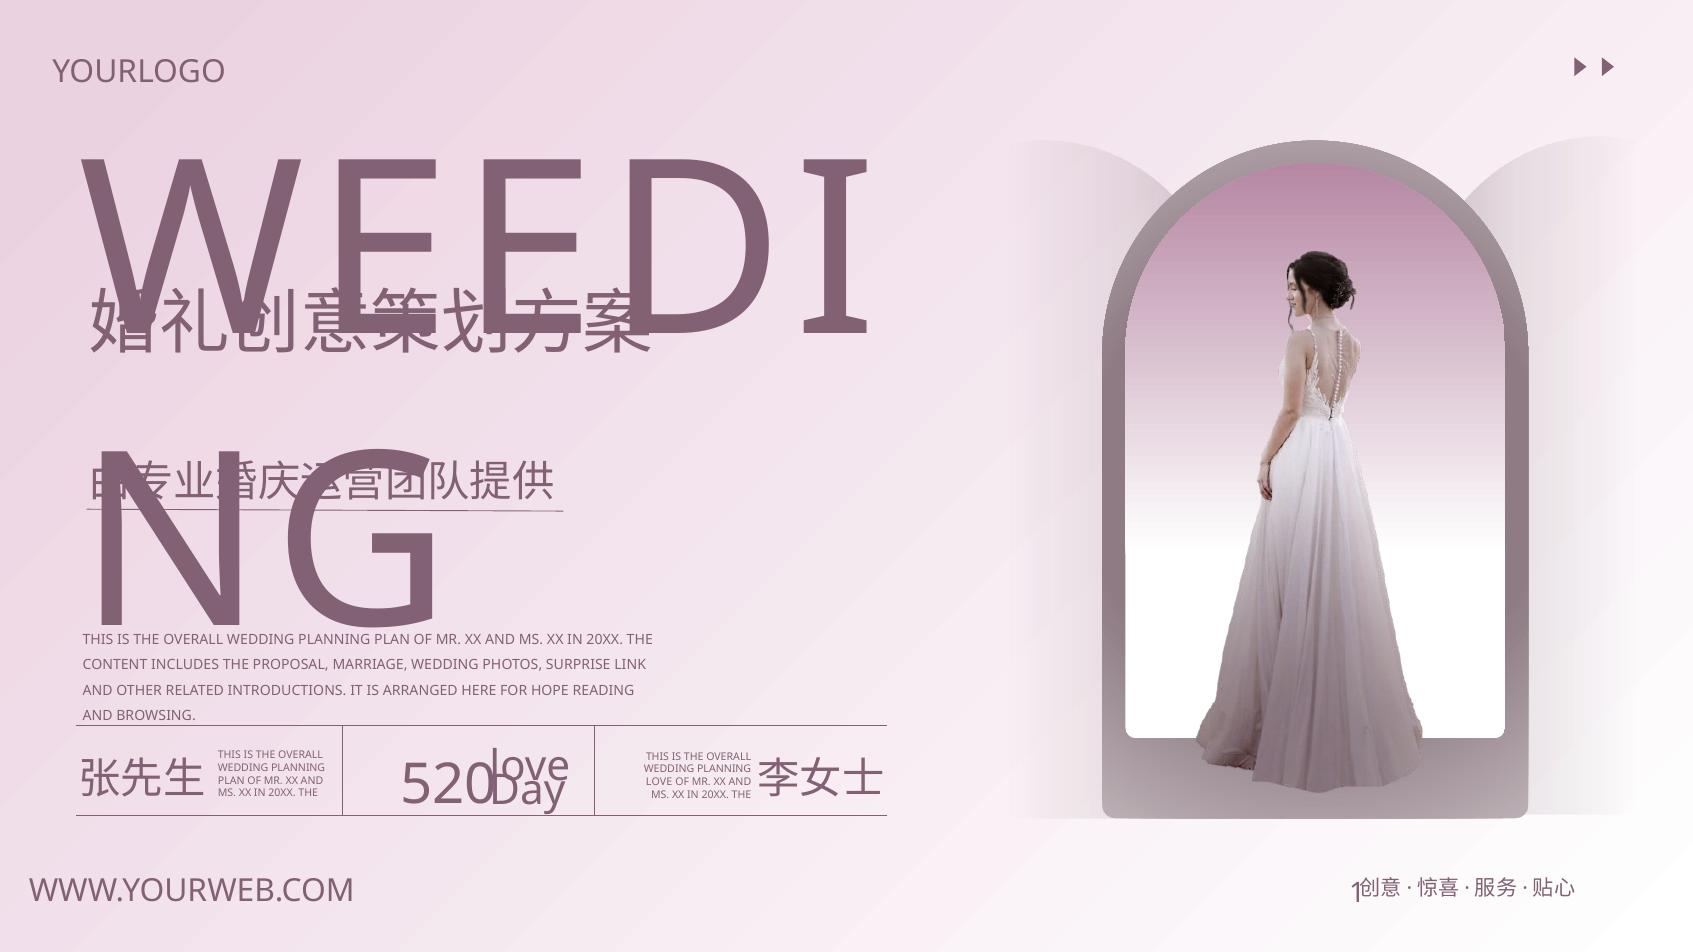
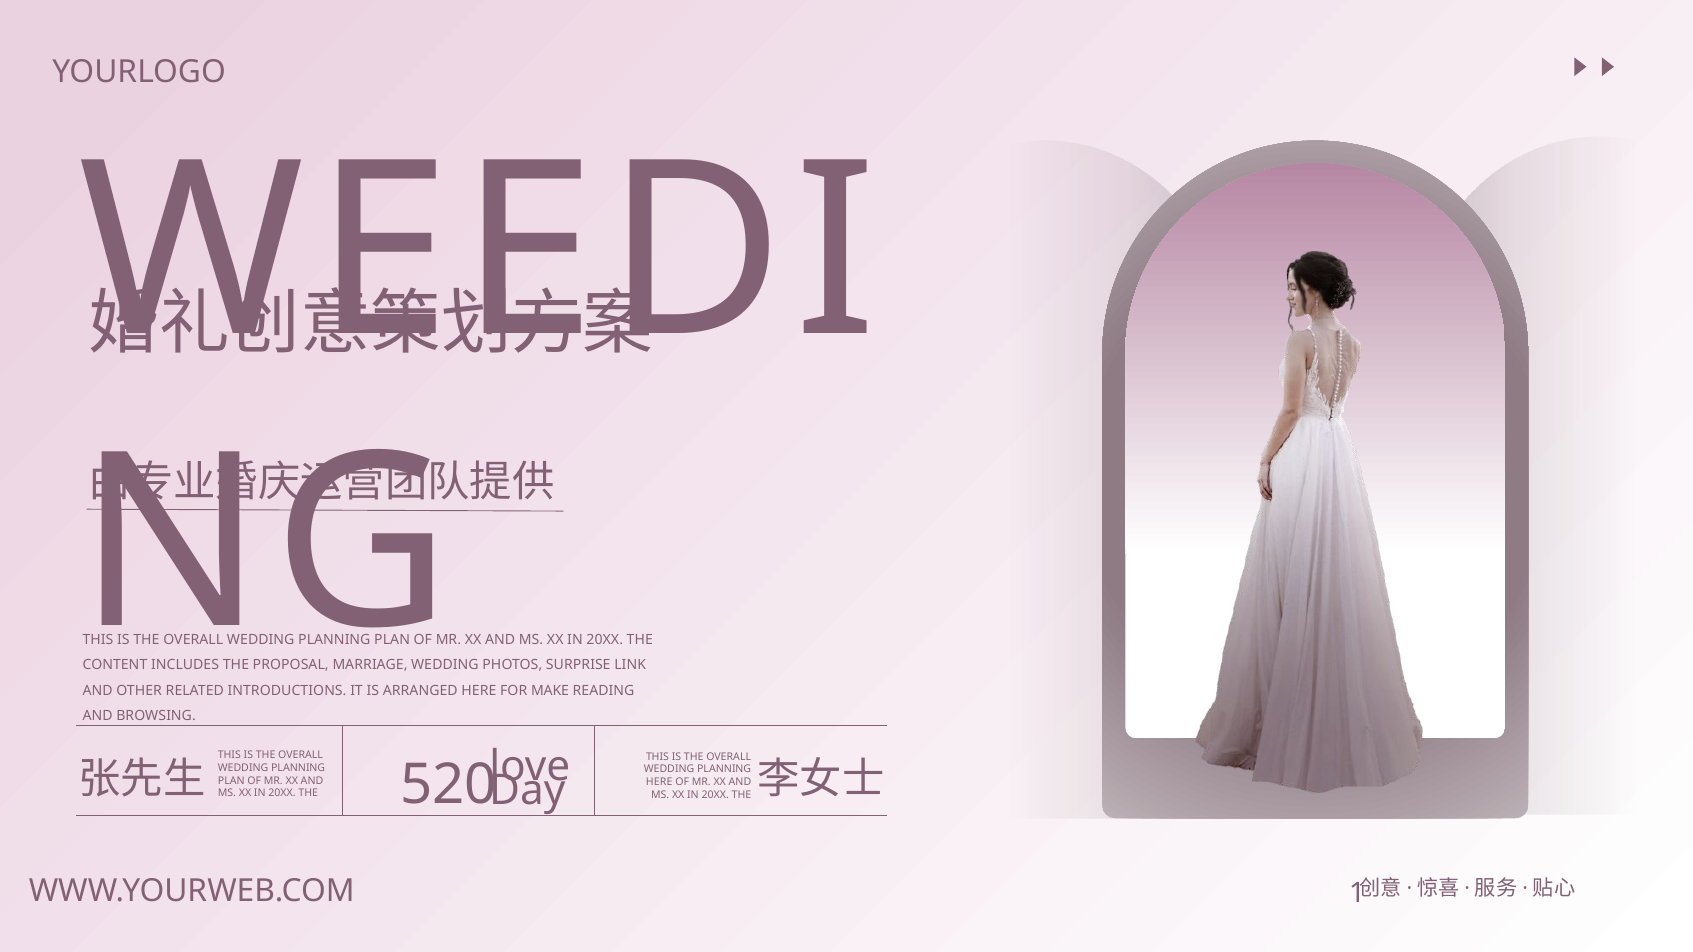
HOPE: HOPE -> MAKE (550, 691)
LOVE: LOVE -> HERE (659, 782)
